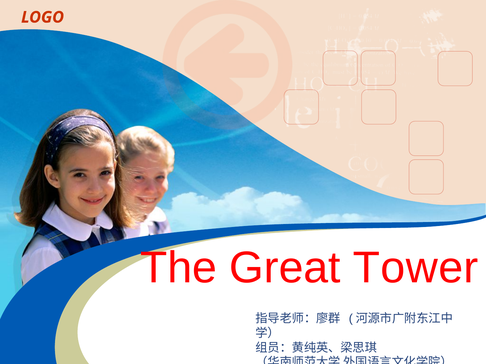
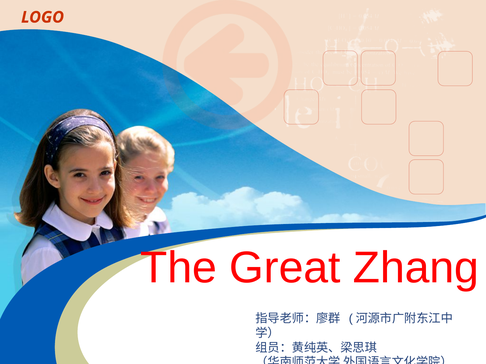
Tower: Tower -> Zhang (416, 268)
